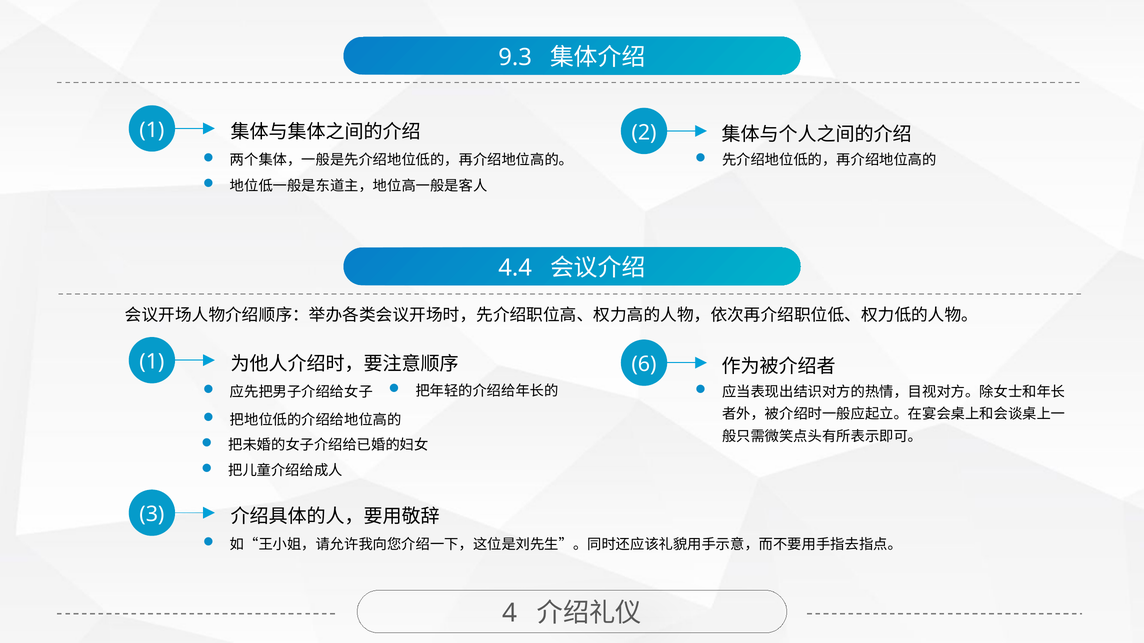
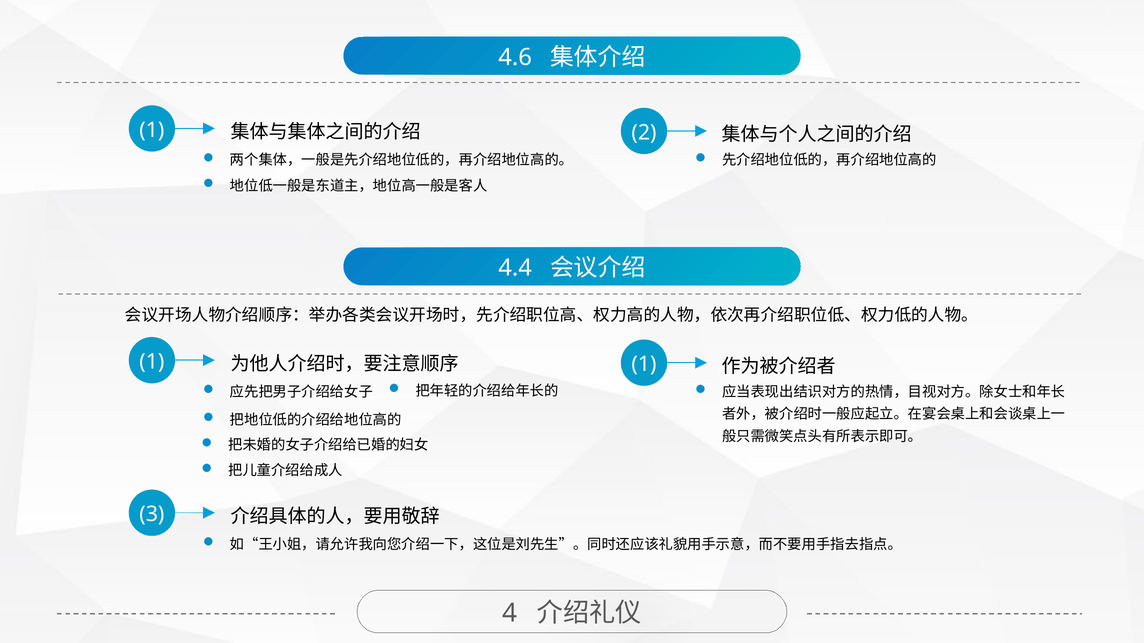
9.3: 9.3 -> 4.6 (515, 57)
6: 6 -> 1 (644, 364)
